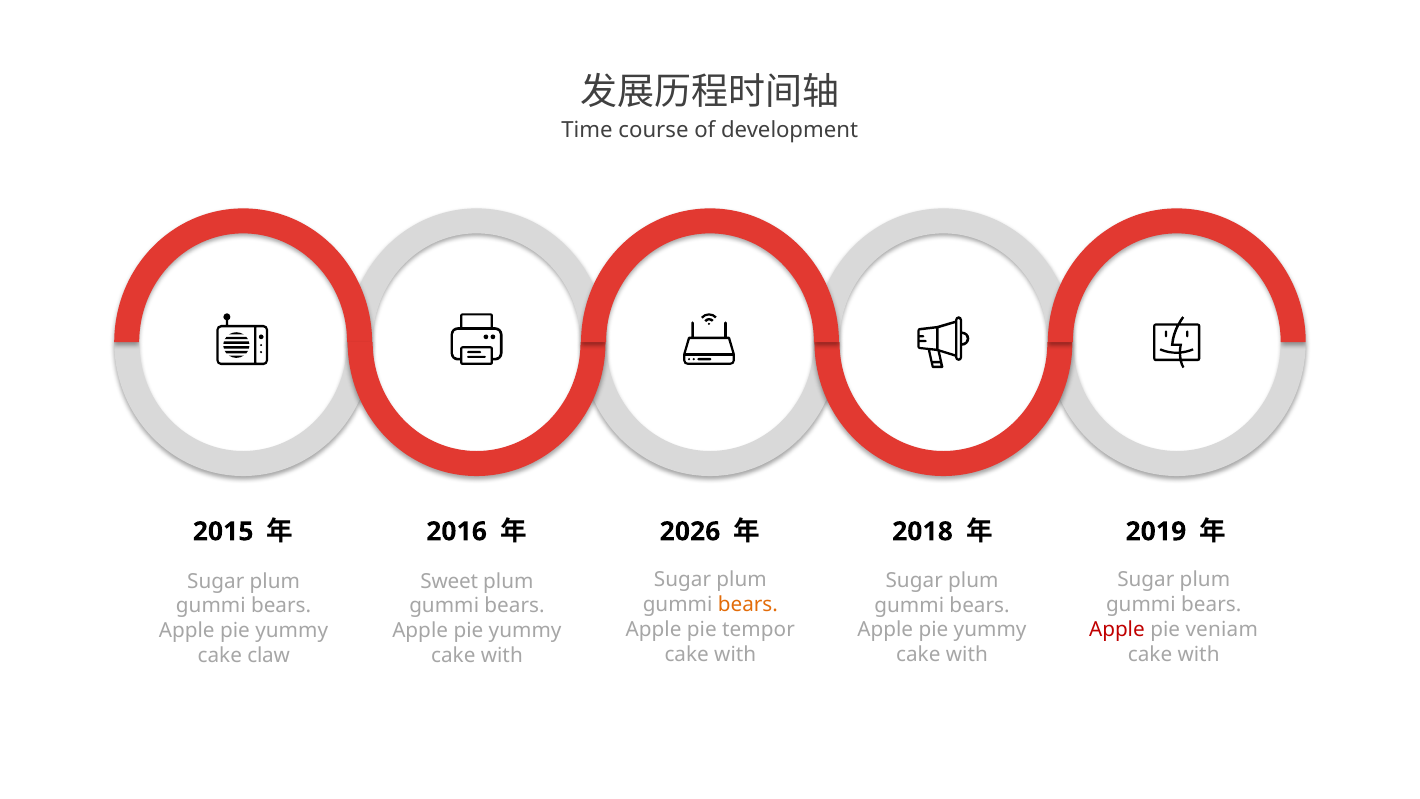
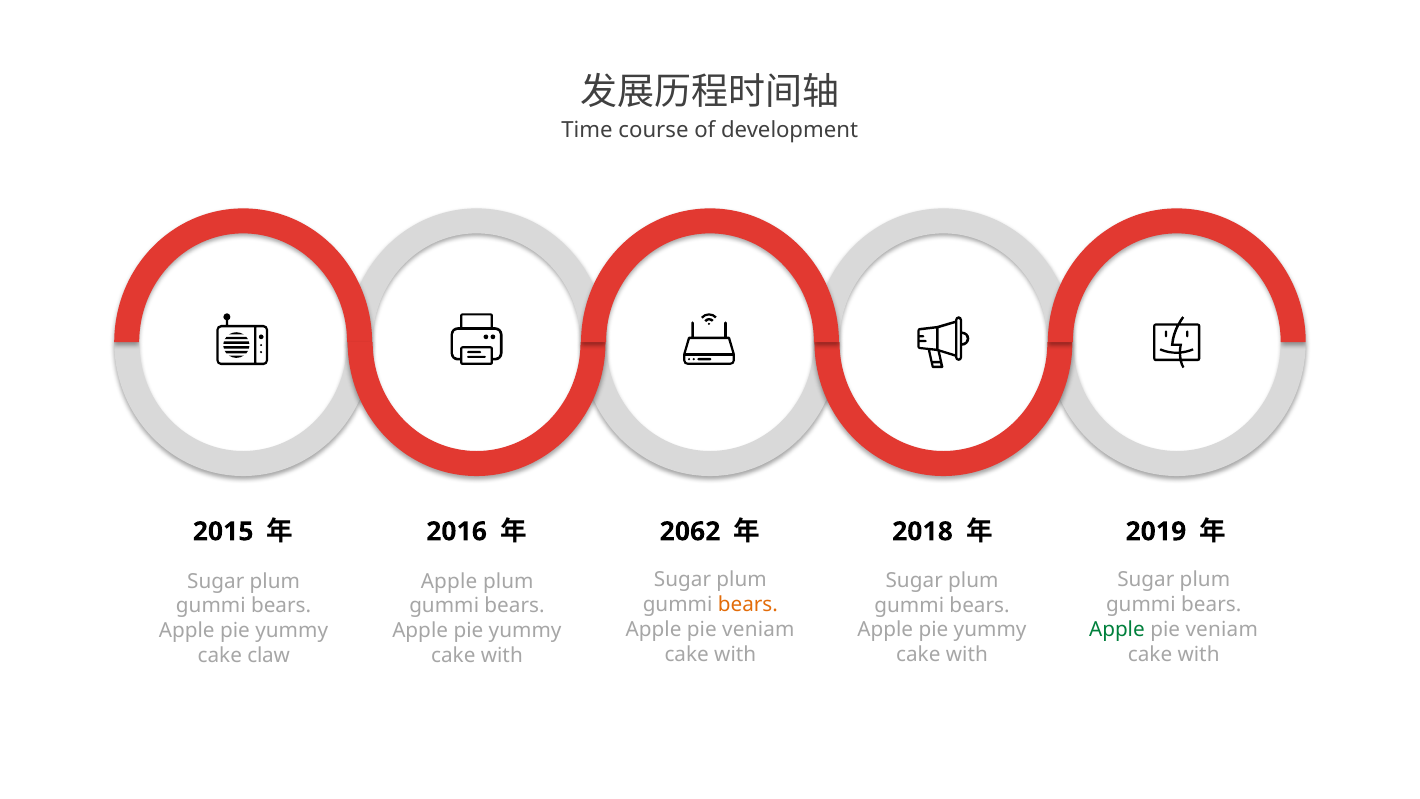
2026: 2026 -> 2062 (690, 531)
Sweet: Sweet -> Apple (449, 581)
tempor: tempor -> veniam (758, 630)
Apple colour: red -> green (1117, 630)
